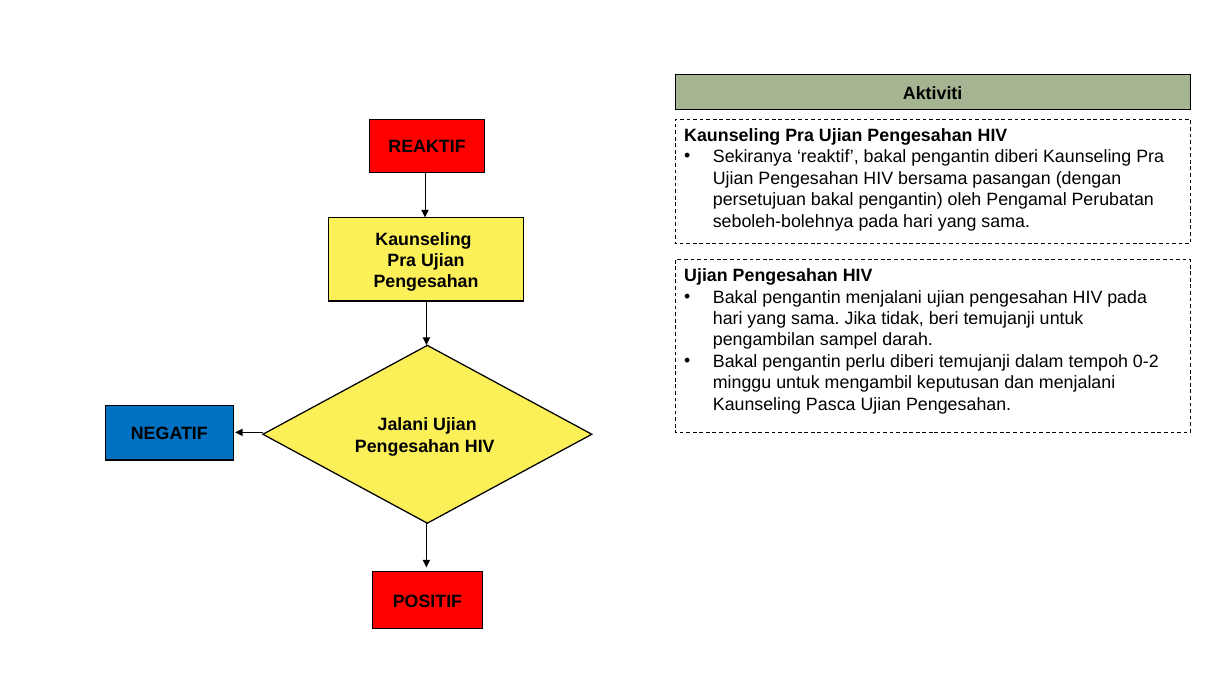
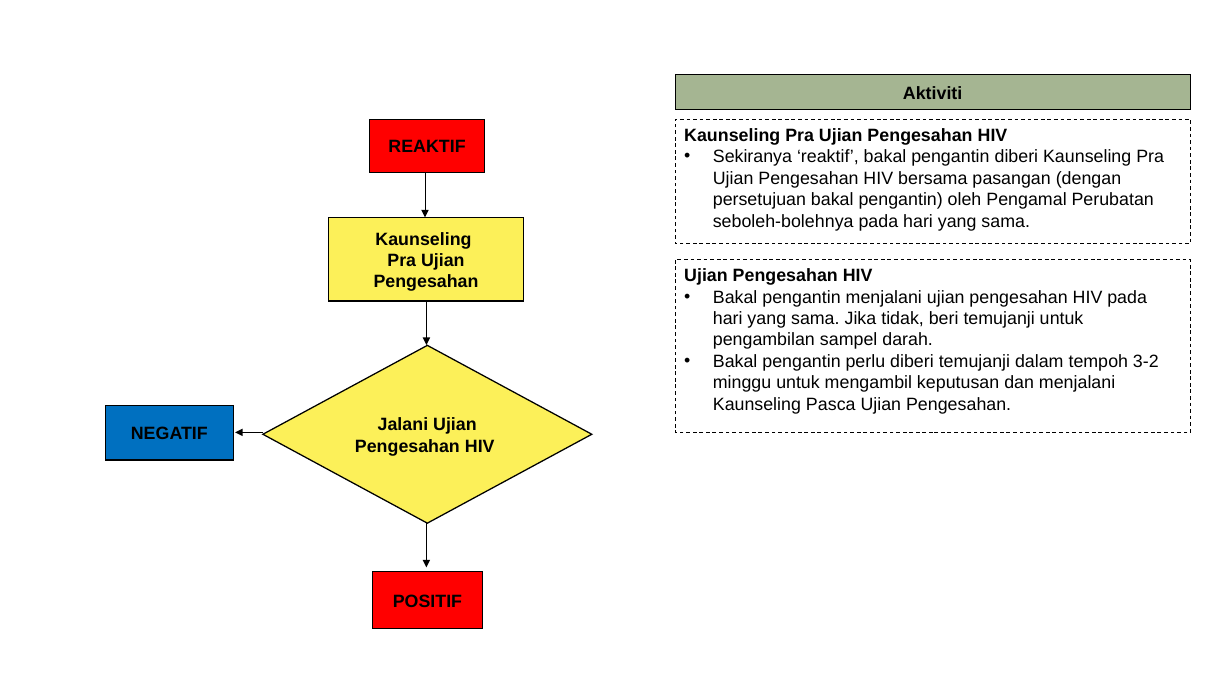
0-2: 0-2 -> 3-2 (1146, 361)
